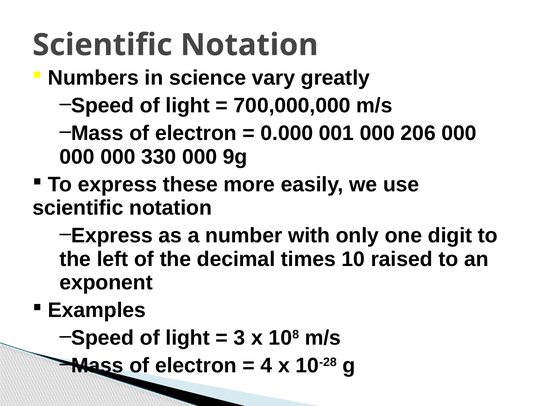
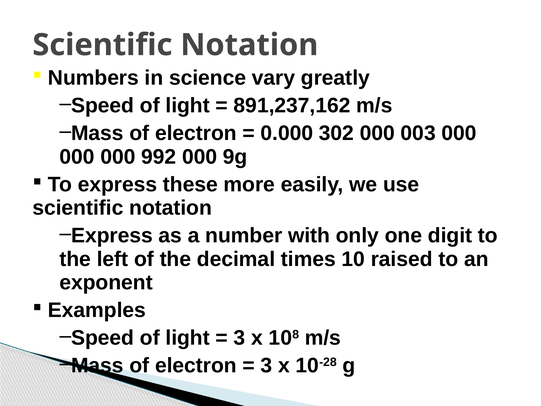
700,000,000: 700,000,000 -> 891,237,162 (292, 106)
001: 001 -> 302 (336, 133)
206: 206 -> 003 (418, 133)
330: 330 -> 992 (159, 157)
4: 4 -> 3 (266, 365)
